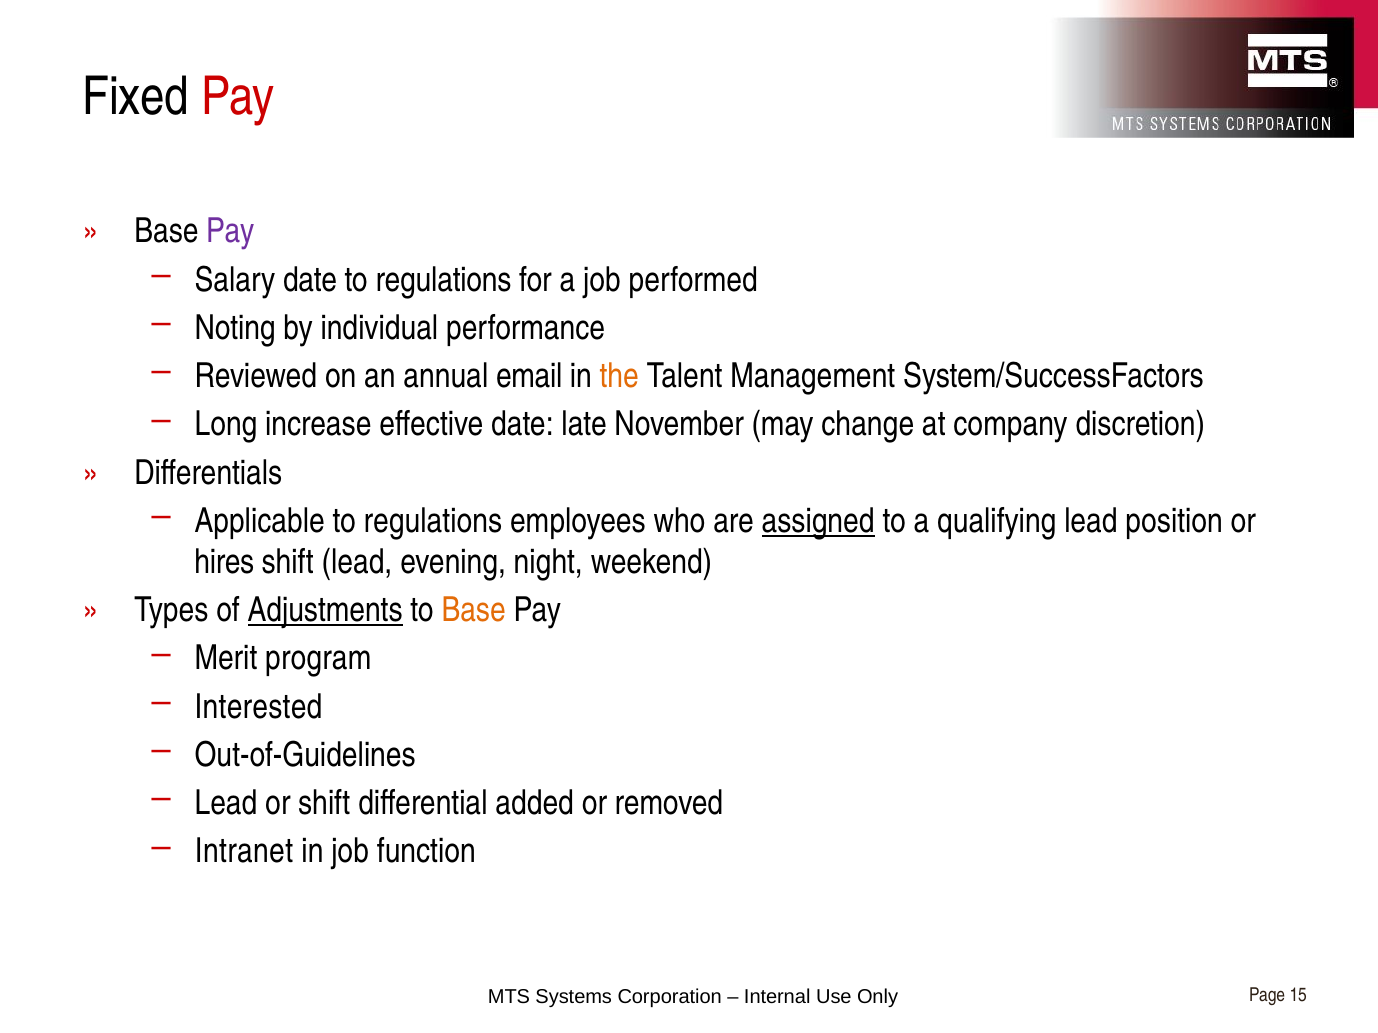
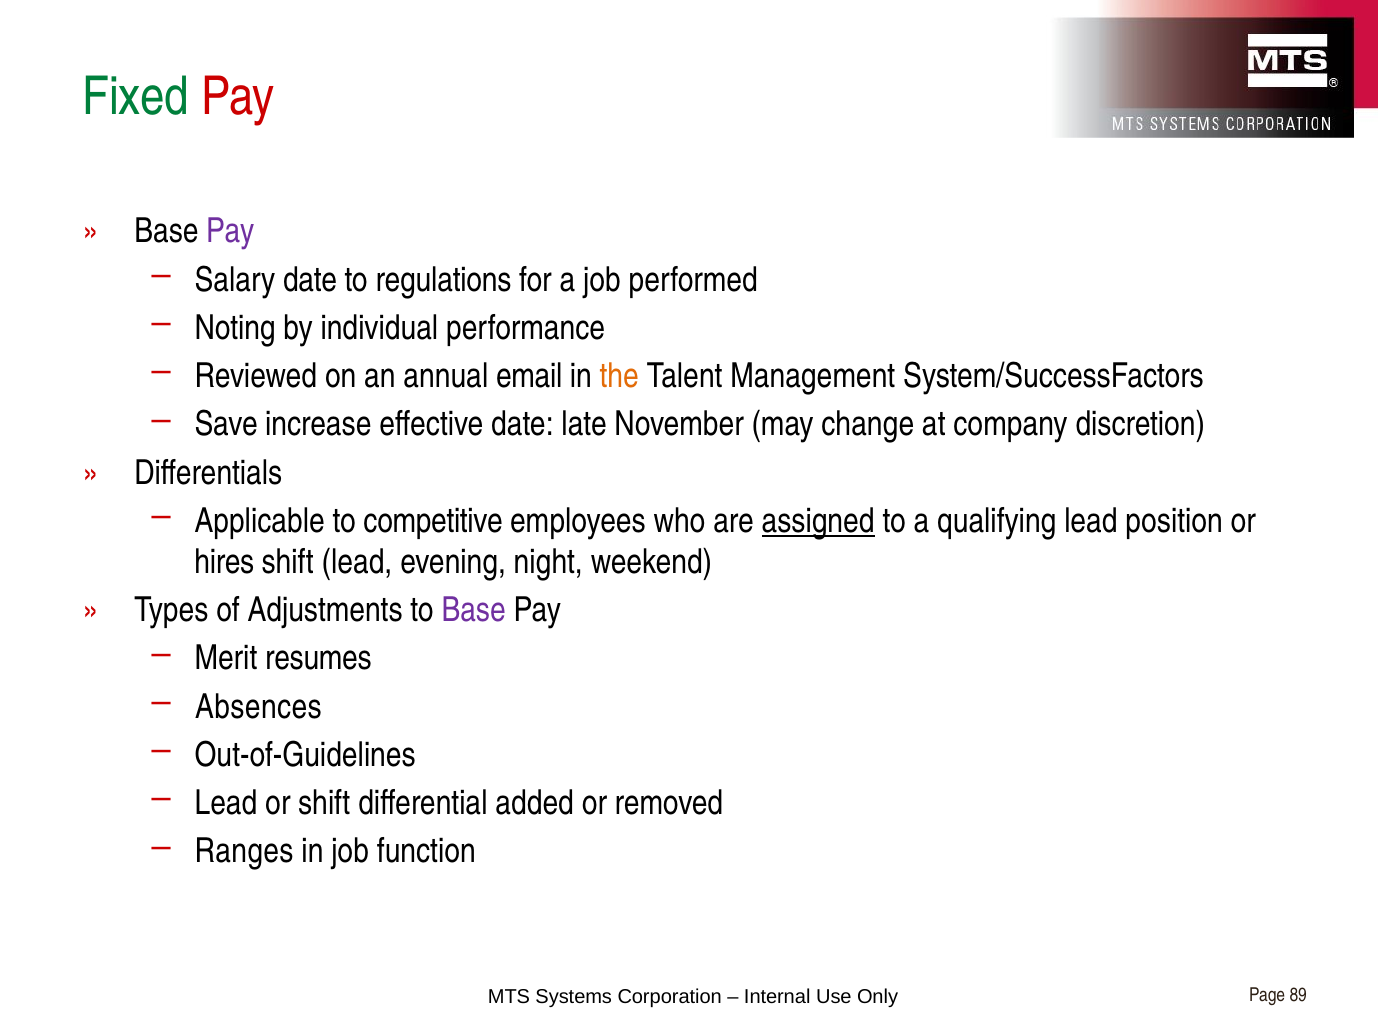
Fixed colour: black -> green (136, 97)
Long: Long -> Save (226, 425)
Applicable to regulations: regulations -> competitive (433, 521)
Adjustments underline: present -> none (325, 611)
Base colour: orange -> purple (474, 611)
program: program -> resumes (318, 659)
Interested: Interested -> Absences (258, 707)
Intranet: Intranet -> Ranges (244, 852)
15: 15 -> 89 (1298, 996)
